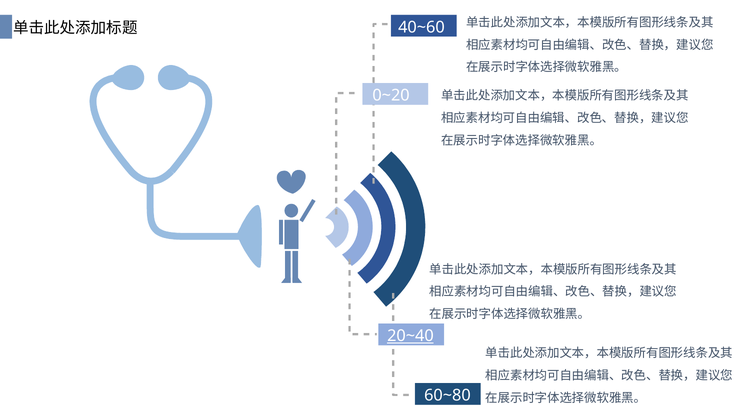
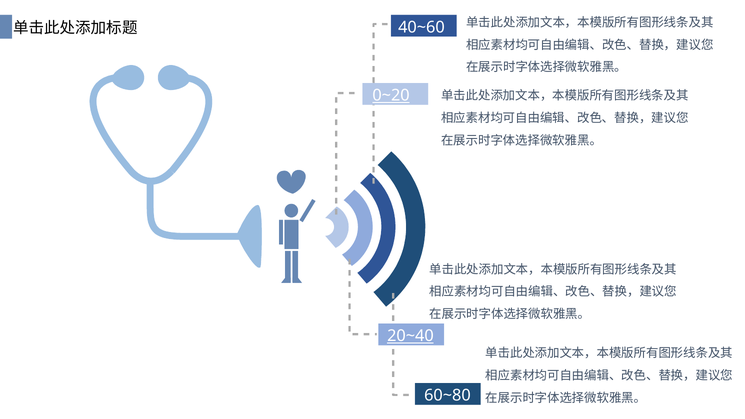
0~20 underline: none -> present (391, 95)
